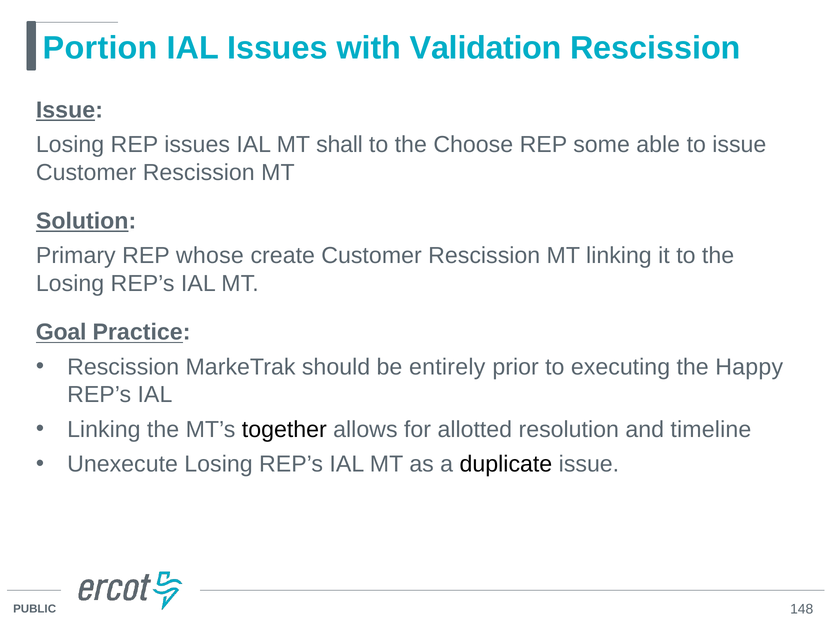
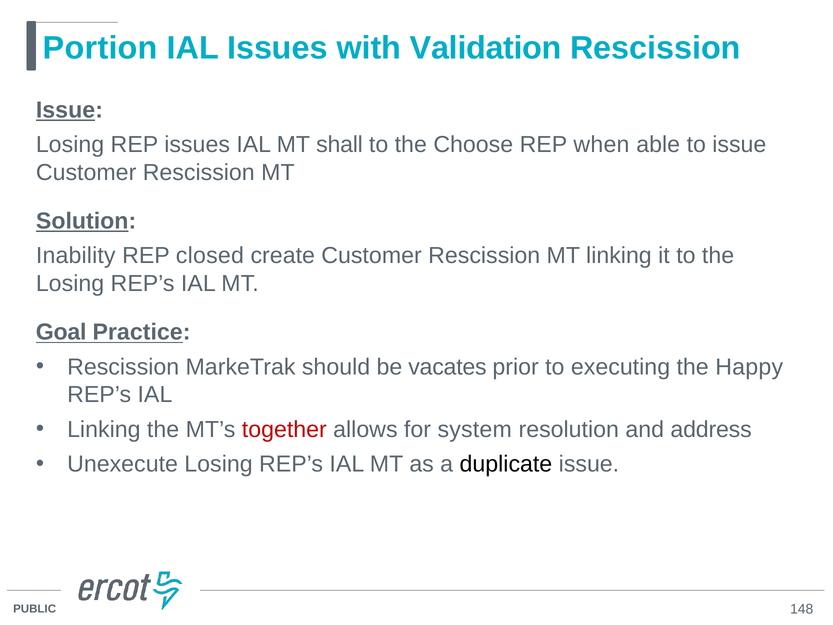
some: some -> when (601, 145)
Primary: Primary -> Inability (76, 256)
whose: whose -> closed (210, 256)
entirely: entirely -> vacates (447, 367)
together colour: black -> red (284, 429)
allotted: allotted -> system (475, 429)
timeline: timeline -> address (711, 429)
